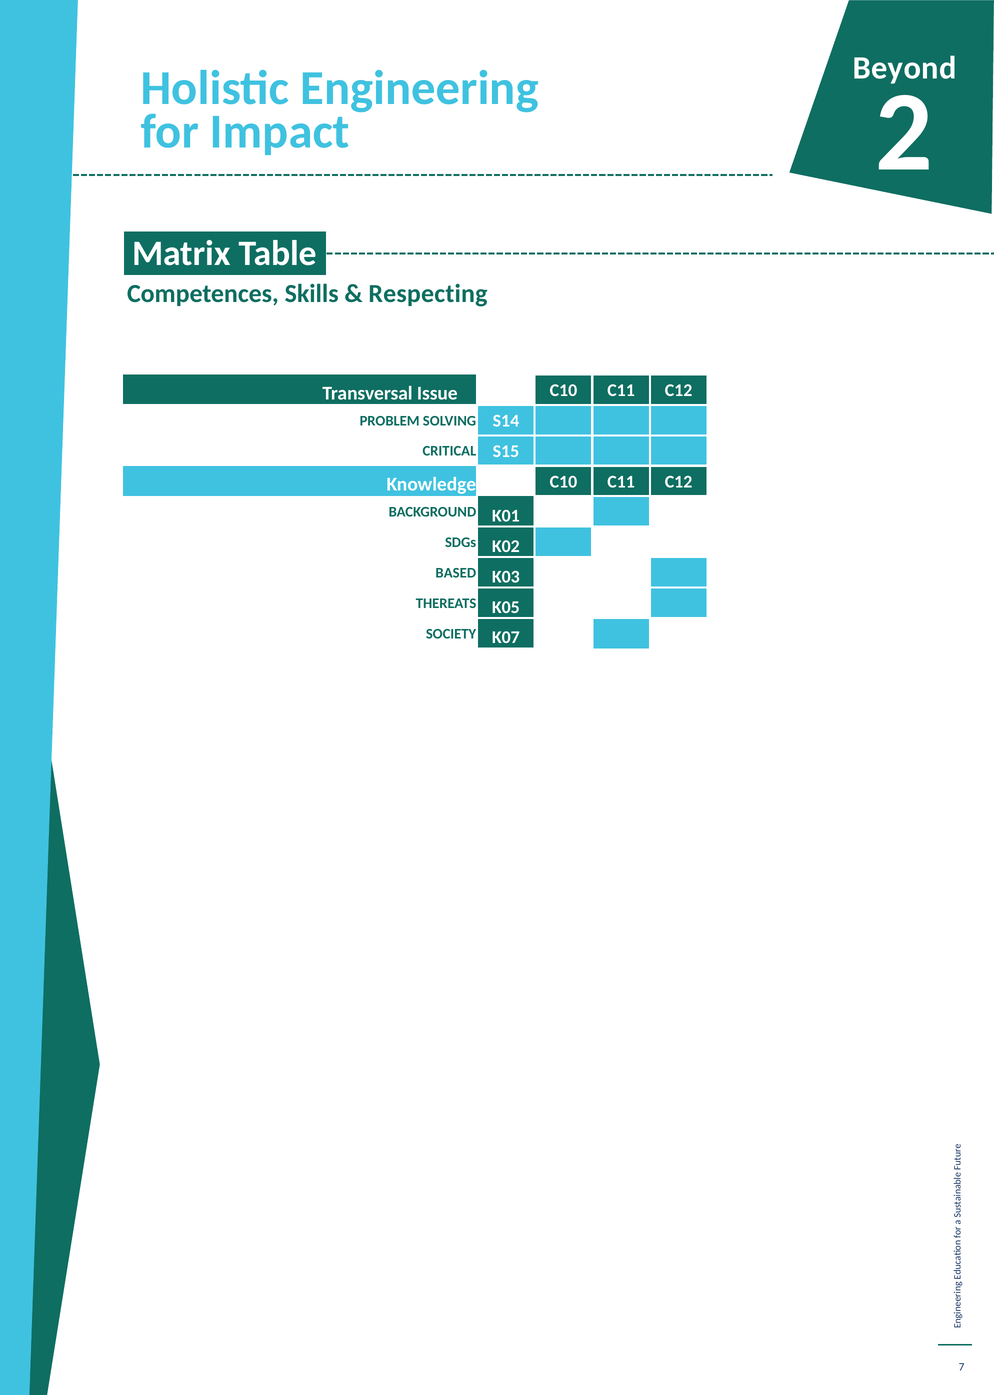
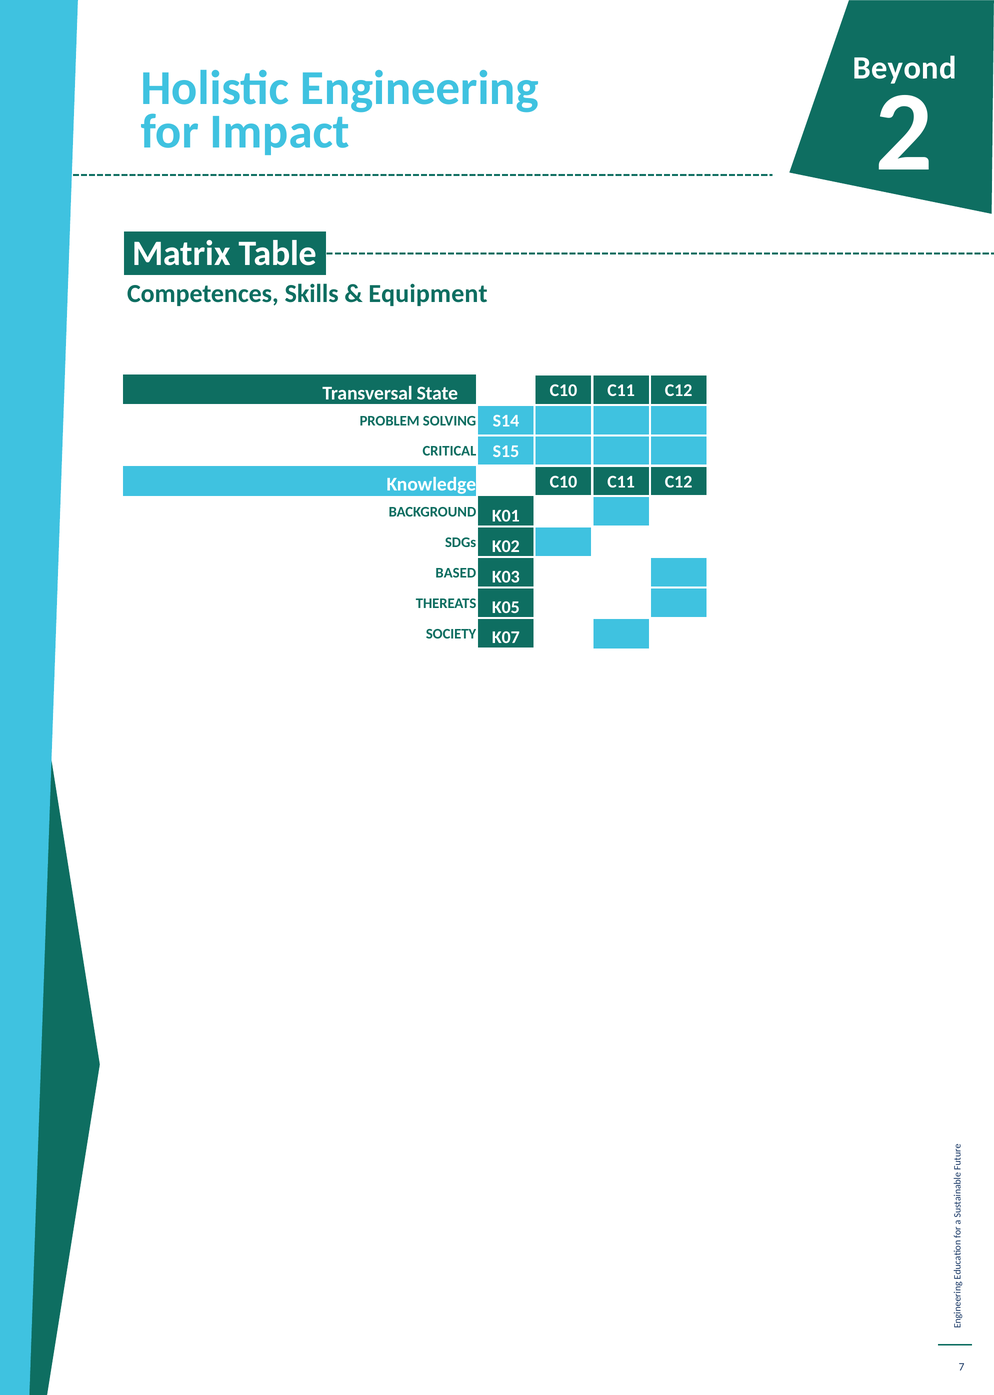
Respecting: Respecting -> Equipment (428, 294)
Issue: Issue -> State (437, 393)
